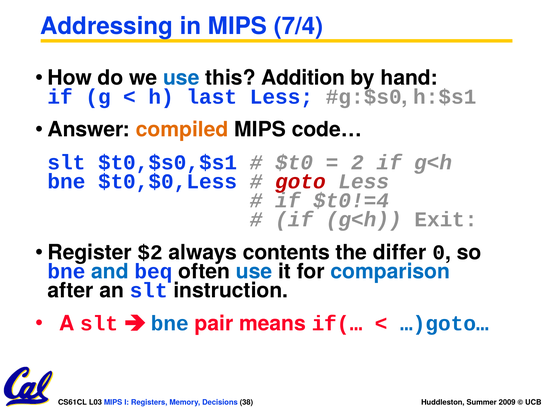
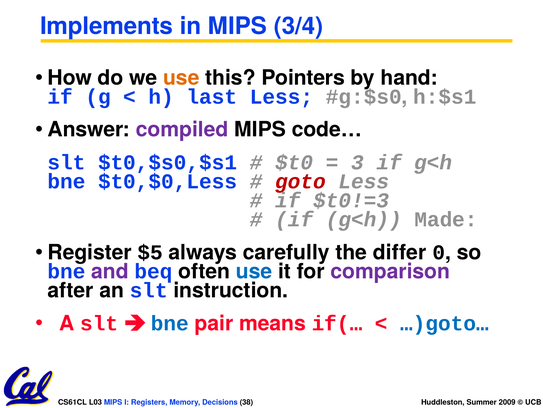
Addressing: Addressing -> Implements (107, 26)
7/4: 7/4 -> 3/4 (298, 26)
use colour: blue -> orange (181, 78)
Addition: Addition -> Pointers (303, 78)
compiled colour: orange -> purple (182, 129)
2: 2 -> 3 (357, 162)
$t0!=4: $t0!=4 -> $t0!=3 (351, 200)
Exit: Exit -> Made (446, 219)
$2: $2 -> $5 (150, 252)
contents: contents -> carefully (286, 252)
and colour: blue -> purple (110, 271)
comparison colour: blue -> purple (390, 271)
